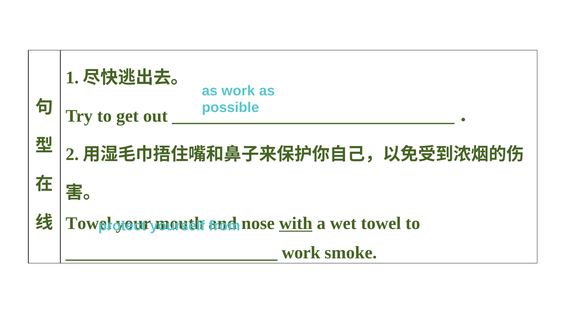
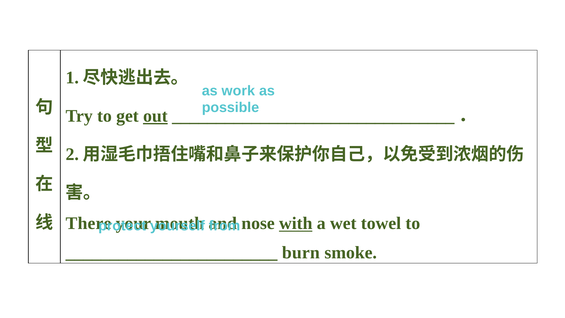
out underline: none -> present (155, 116)
Towel: Towel -> There (89, 223)
work: work -> burn (301, 253)
